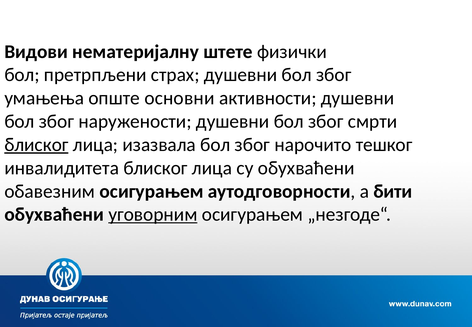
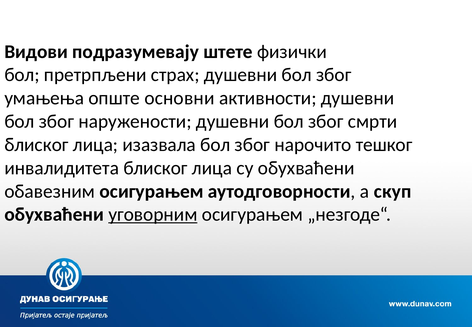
нематеријалну: нематеријалну -> подразумевају (136, 52)
блиског underline: present -> none (36, 145)
бити: бити -> скуп (393, 191)
